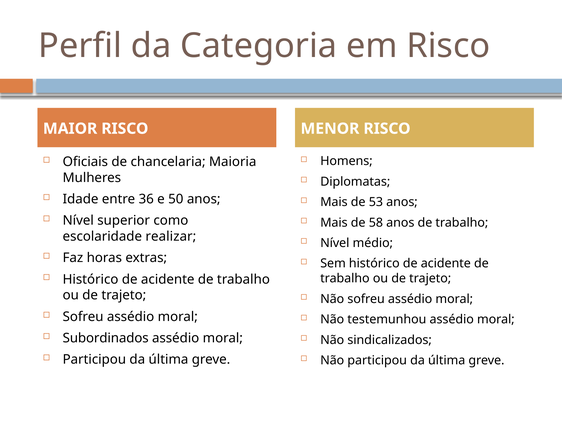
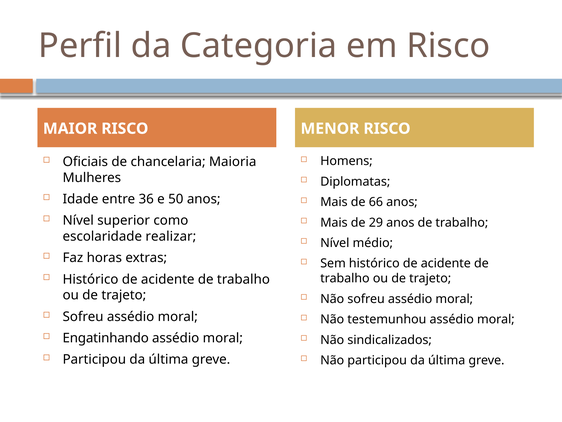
53: 53 -> 66 (376, 202)
58: 58 -> 29 (376, 222)
Subordinados: Subordinados -> Engatinhando (106, 338)
